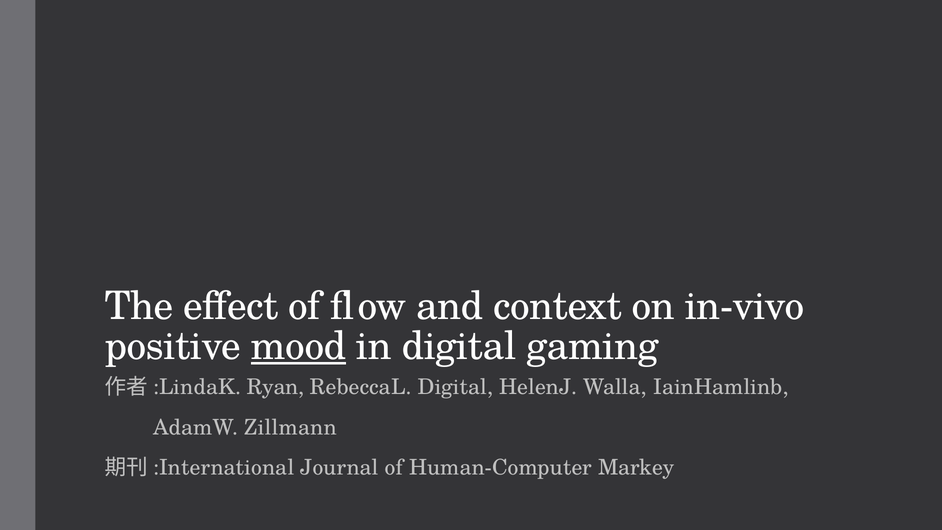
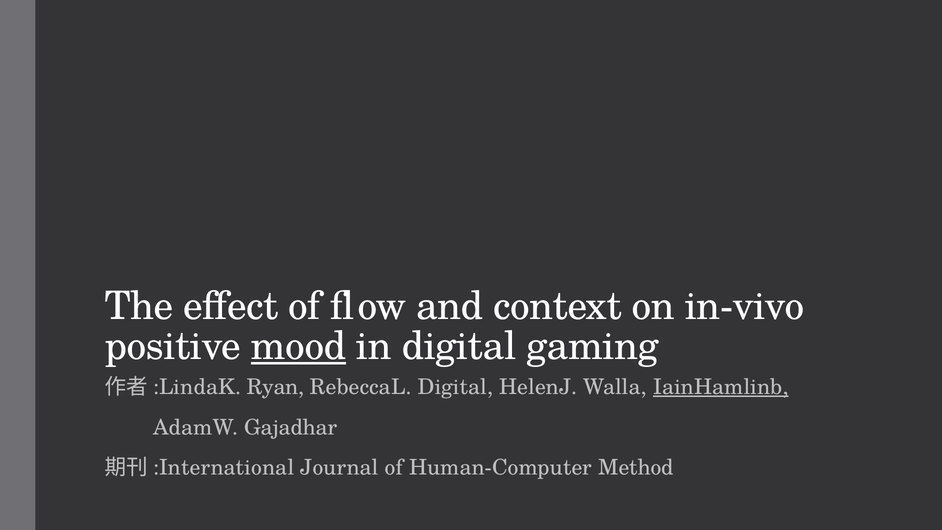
IainHamlinb underline: none -> present (721, 387)
Zillmann: Zillmann -> Gajadhar (291, 427)
Markey: Markey -> Method (636, 468)
